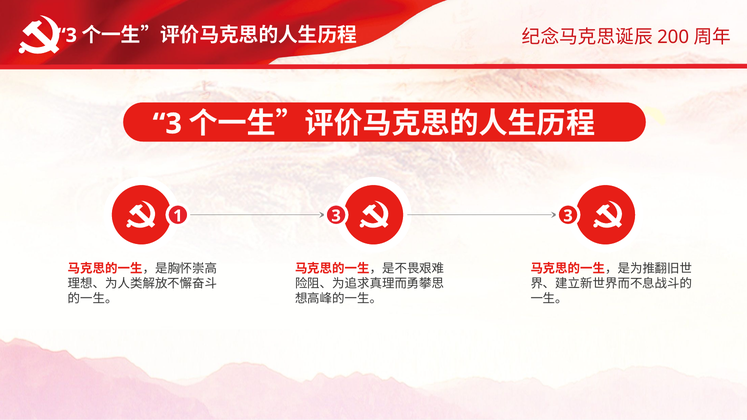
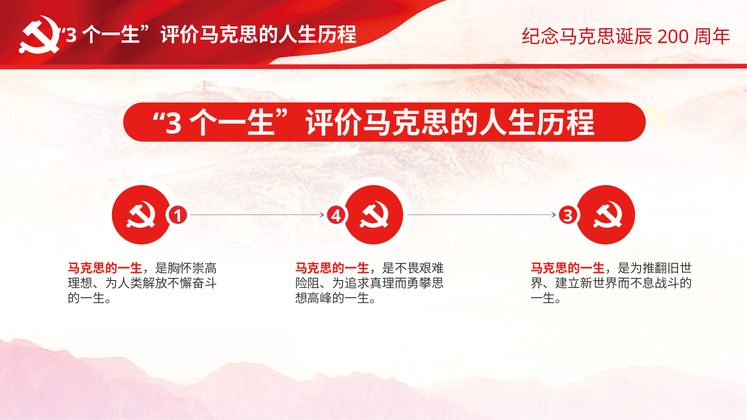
1 3: 3 -> 4 (336, 216)
